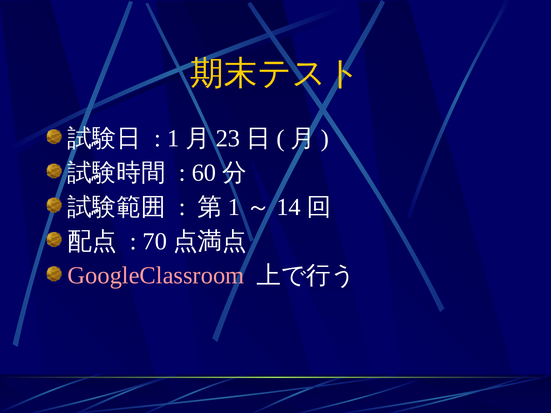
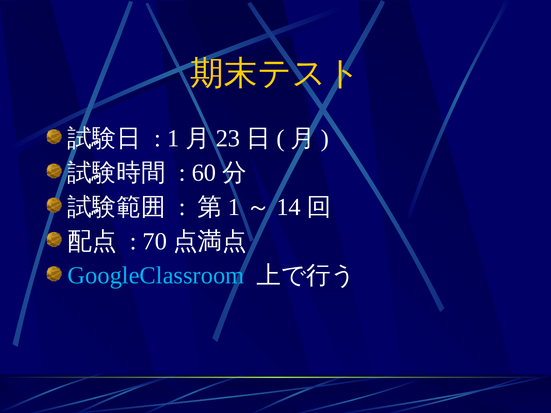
GoogleClassroom colour: pink -> light blue (156, 276)
